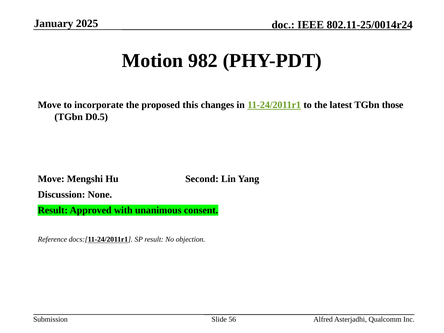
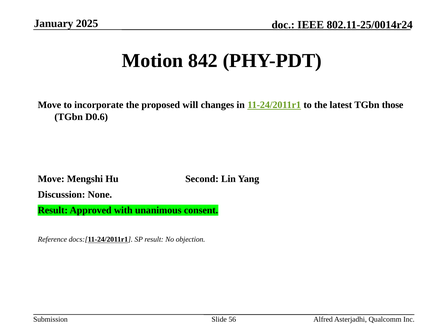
982: 982 -> 842 (203, 61)
this: this -> will (190, 105)
D0.5: D0.5 -> D0.6 (97, 117)
